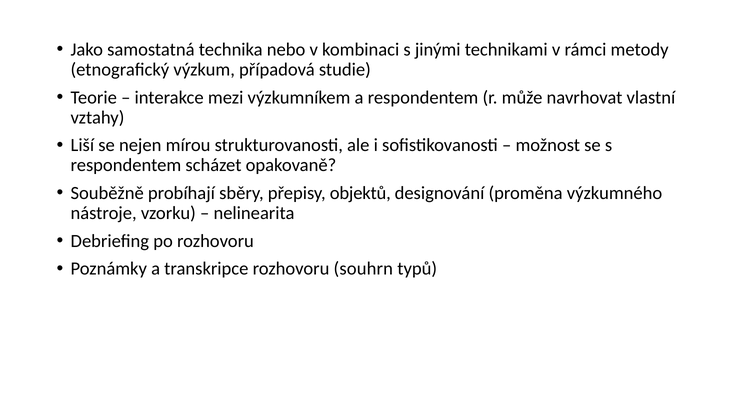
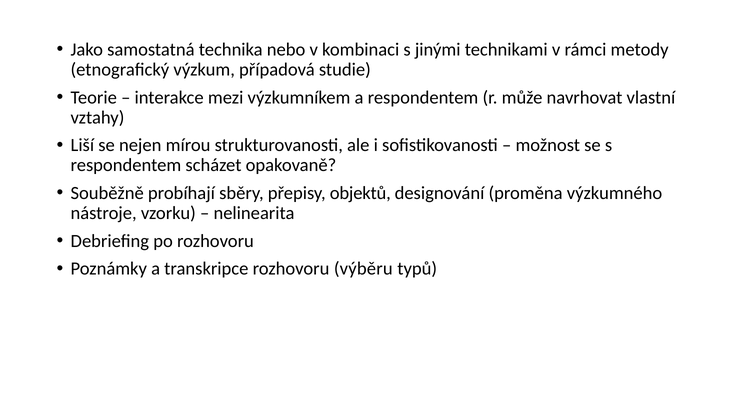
souhrn: souhrn -> výběru (363, 269)
